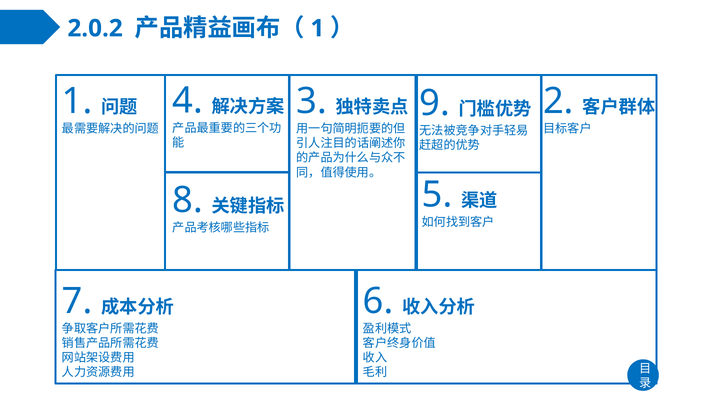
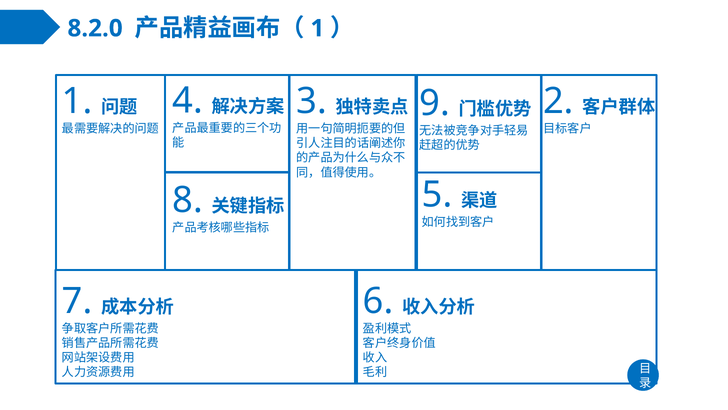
2.0.2: 2.0.2 -> 8.2.0 (95, 28)
